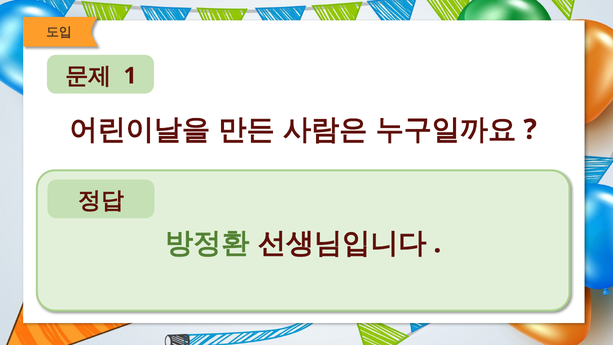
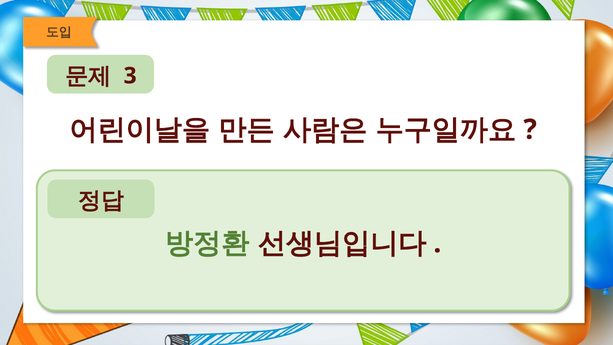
1: 1 -> 3 (130, 76)
